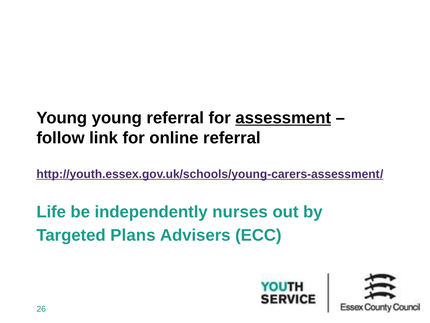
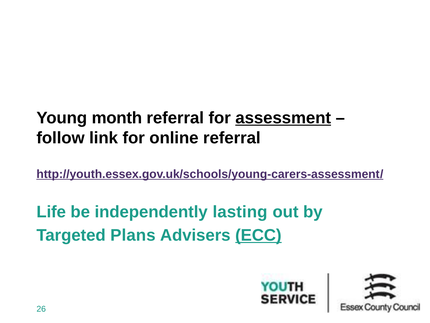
Young young: young -> month (117, 118)
nurses: nurses -> lasting (240, 211)
ECC underline: none -> present (258, 235)
